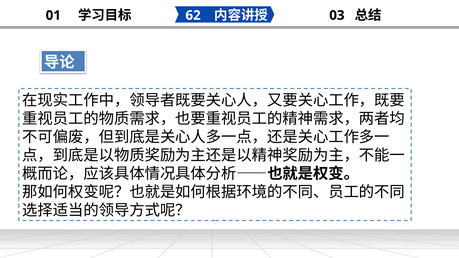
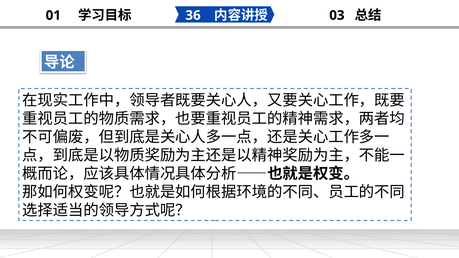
62: 62 -> 36 (193, 15)
